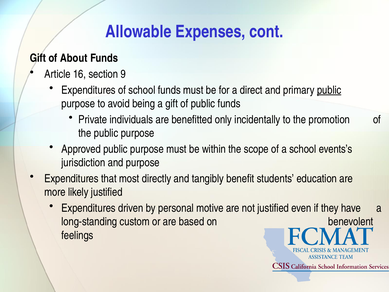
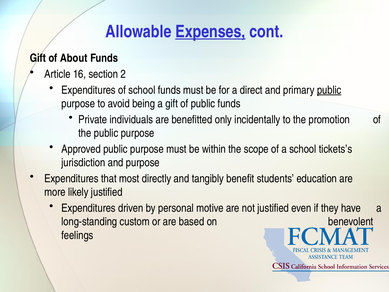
Expenses underline: none -> present (210, 32)
9: 9 -> 2 (123, 74)
events’s: events’s -> tickets’s (335, 149)
